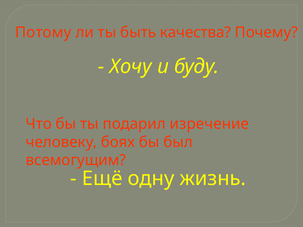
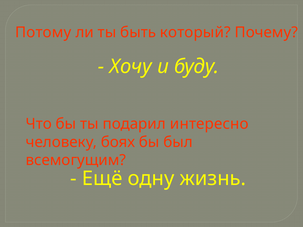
качества: качества -> который (195, 32)
изречение: изречение -> интересно (209, 124)
